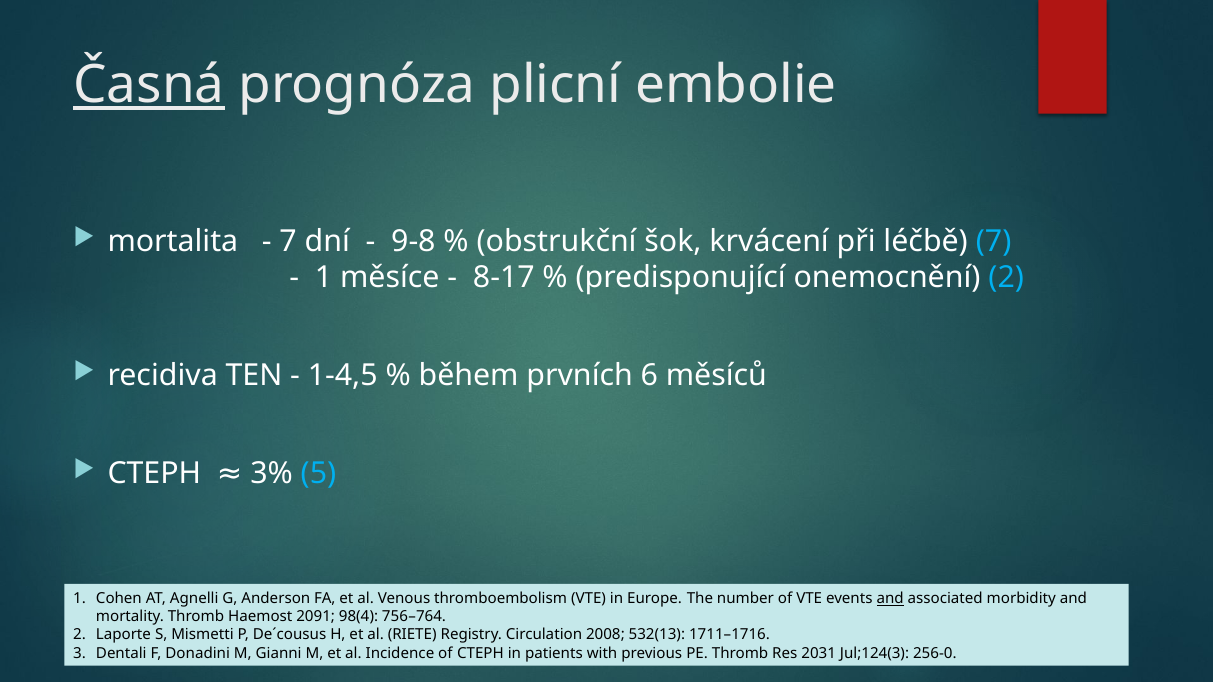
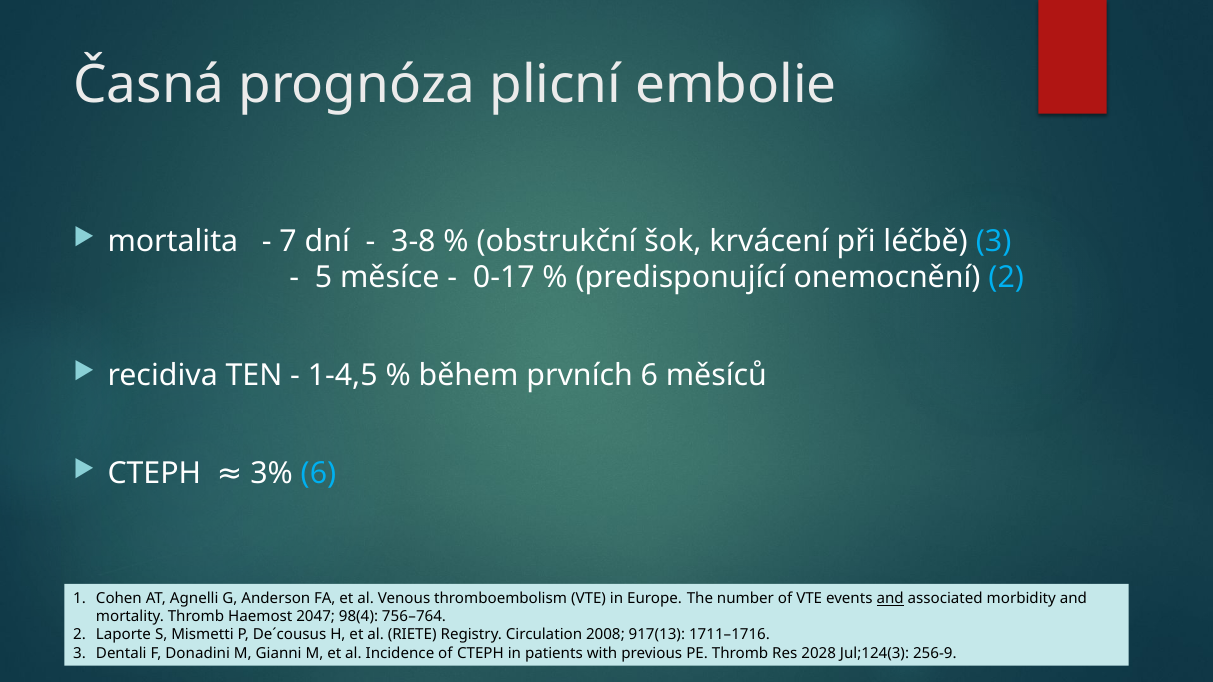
Časná underline: present -> none (149, 85)
9-8: 9-8 -> 3-8 (413, 242)
léčbě 7: 7 -> 3 (994, 242)
1: 1 -> 5 (324, 278)
8-17: 8-17 -> 0-17 (504, 278)
3% 5: 5 -> 6 (318, 474)
2091: 2091 -> 2047 (316, 617)
532(13: 532(13 -> 917(13 (657, 635)
2031: 2031 -> 2028 (819, 653)
256-0: 256-0 -> 256-9 (935, 653)
